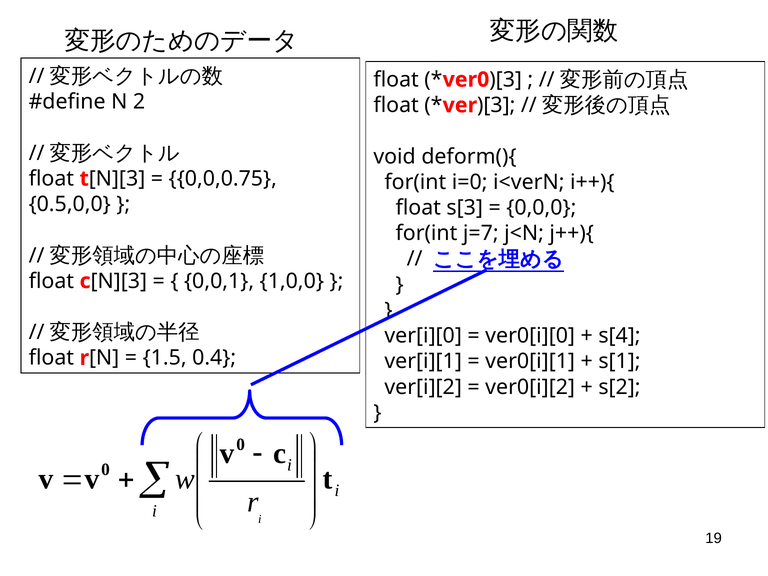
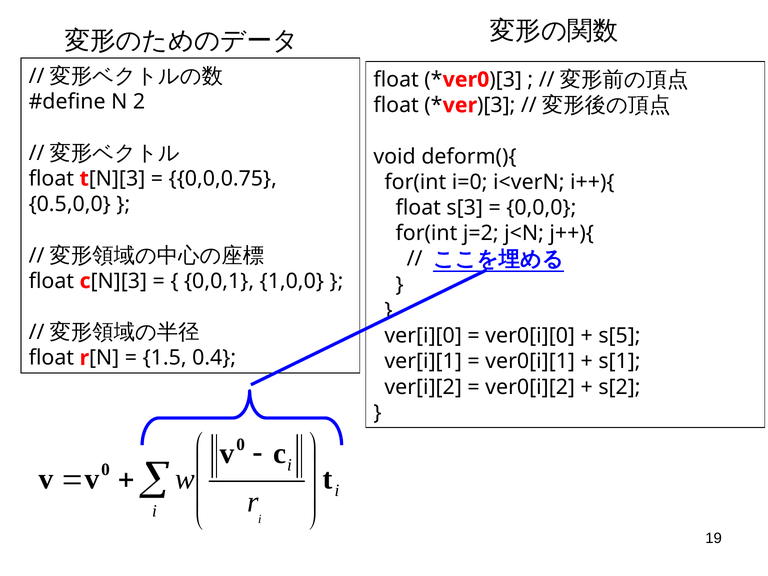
j=7: j=7 -> j=2 (481, 233)
s[4: s[4 -> s[5 (619, 336)
